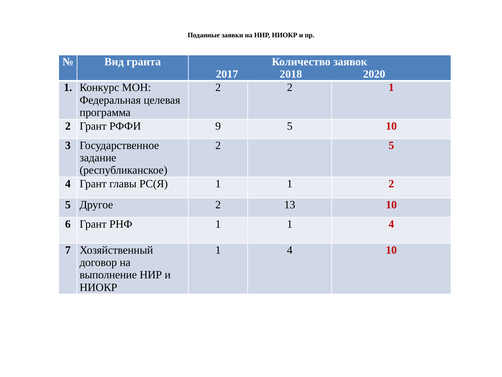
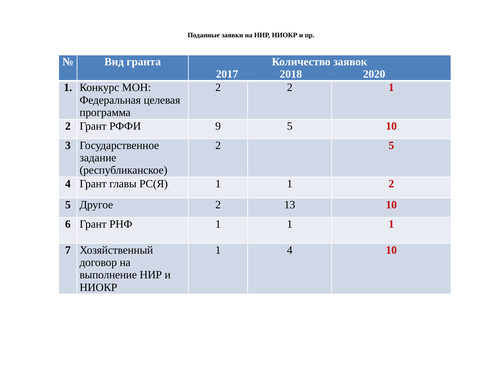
1 1 4: 4 -> 1 (391, 224)
